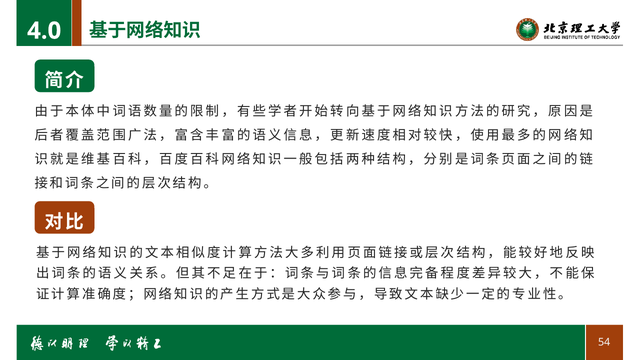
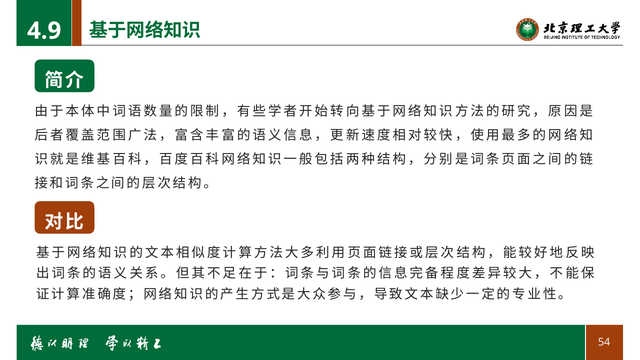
4.0: 4.0 -> 4.9 (44, 31)
